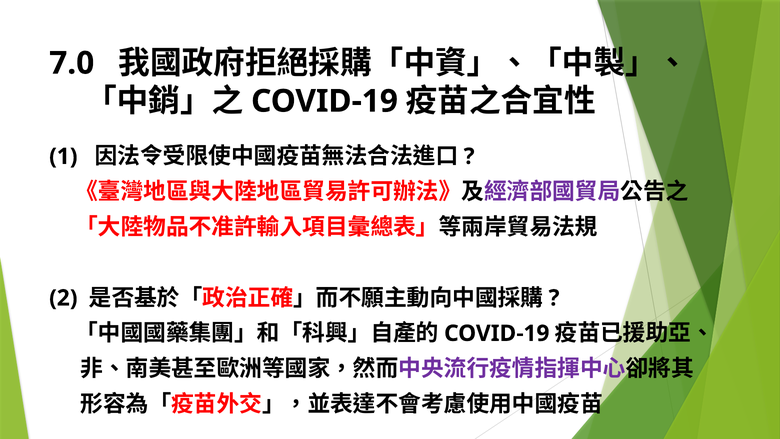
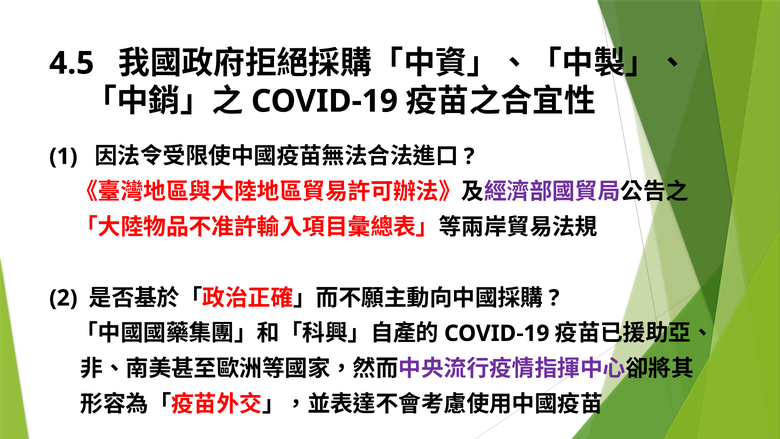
7.0: 7.0 -> 4.5 (72, 63)
